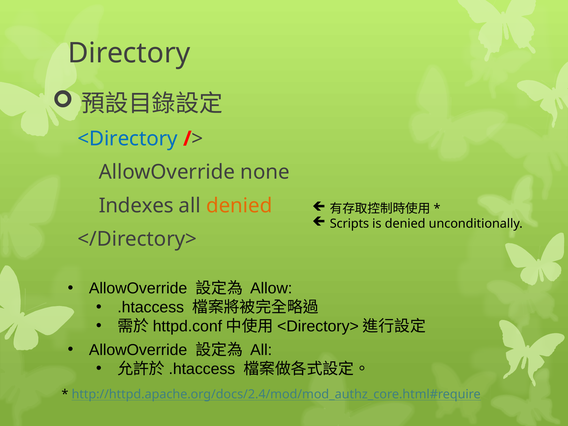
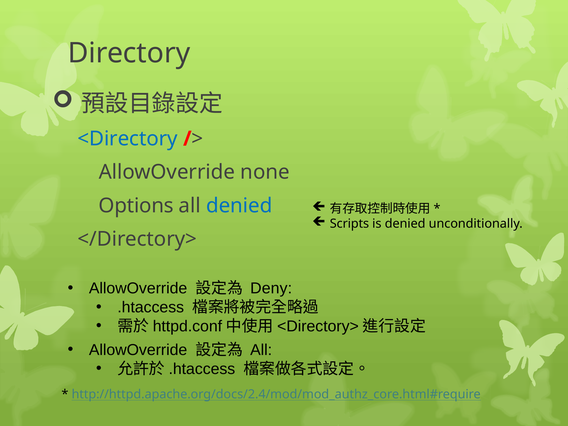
Indexes: Indexes -> Options (136, 206)
denied colour: orange -> blue (239, 206)
Allow: Allow -> Deny (271, 288)
